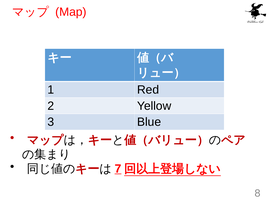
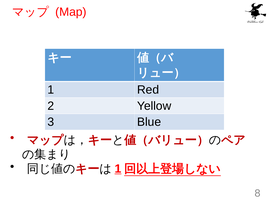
7: 7 -> 1 (118, 168)
